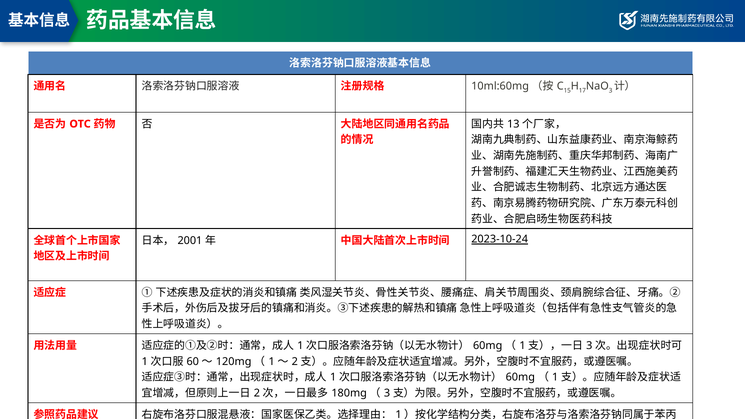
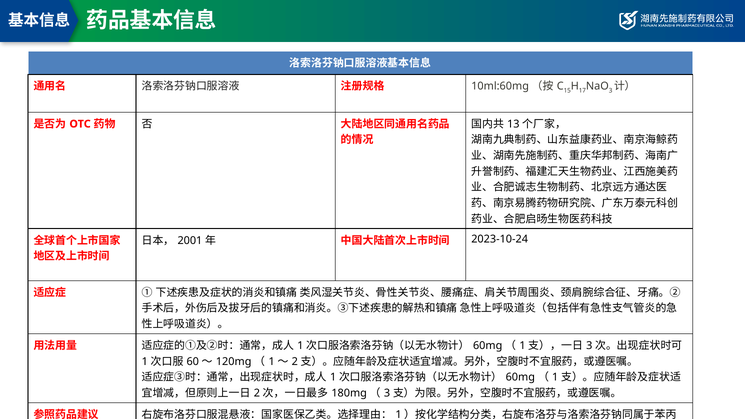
2023-10-24 underline: present -> none (500, 239)
